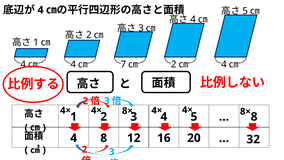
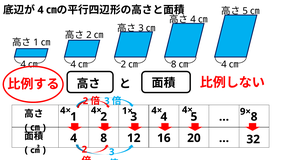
7: 7 -> 2 (123, 64)
2: 2 -> 8 (174, 64)
4× 8×: 8× -> 1× (127, 111)
8×: 8× -> 9× (245, 111)
